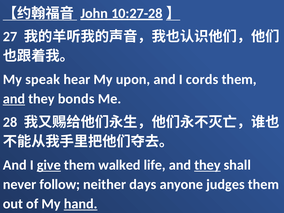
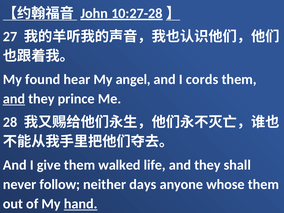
speak: speak -> found (43, 79)
upon: upon -> angel (133, 79)
bonds: bonds -> prince (76, 99)
give underline: present -> none (49, 165)
they underline: present -> none (207, 165)
judges: judges -> whose (225, 184)
